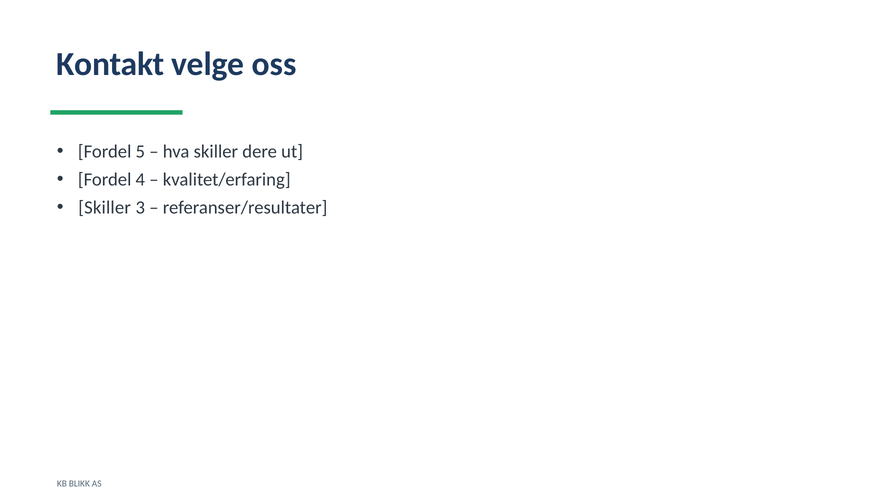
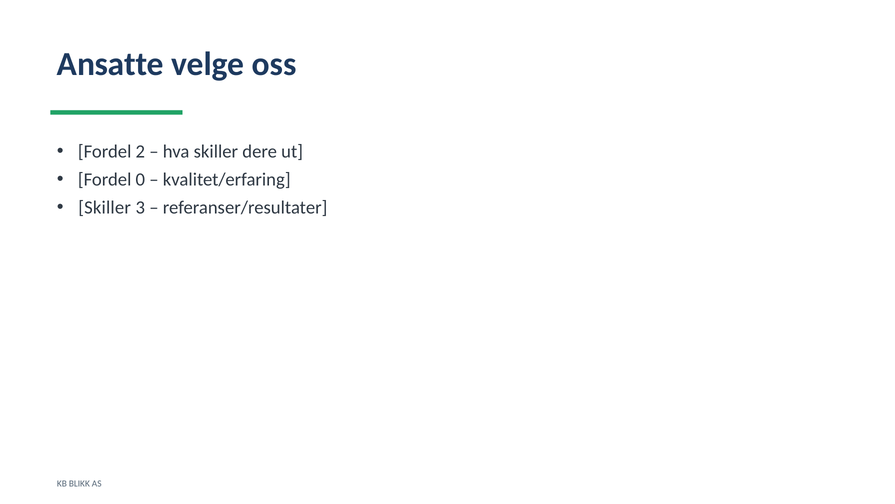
Kontakt: Kontakt -> Ansatte (110, 64)
5: 5 -> 2 (140, 152)
4: 4 -> 0 (140, 180)
